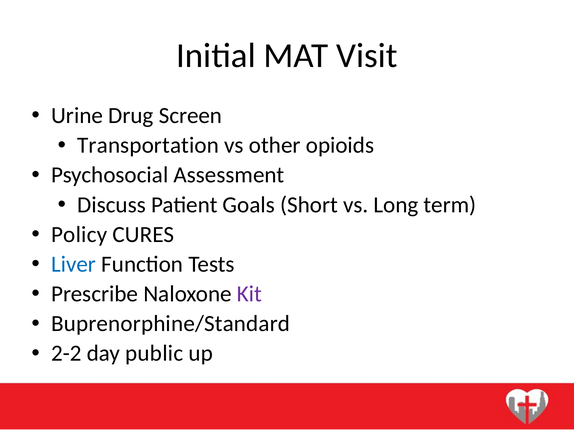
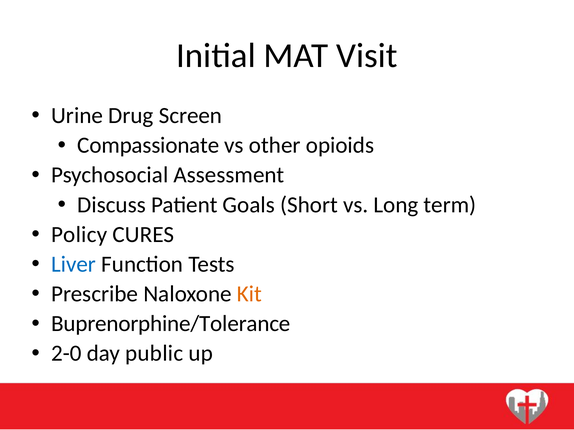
Transportation: Transportation -> Compassionate (148, 145)
Kit colour: purple -> orange (249, 294)
Buprenorphine/Standard: Buprenorphine/Standard -> Buprenorphine/Tolerance (171, 324)
2-2: 2-2 -> 2-0 (66, 354)
